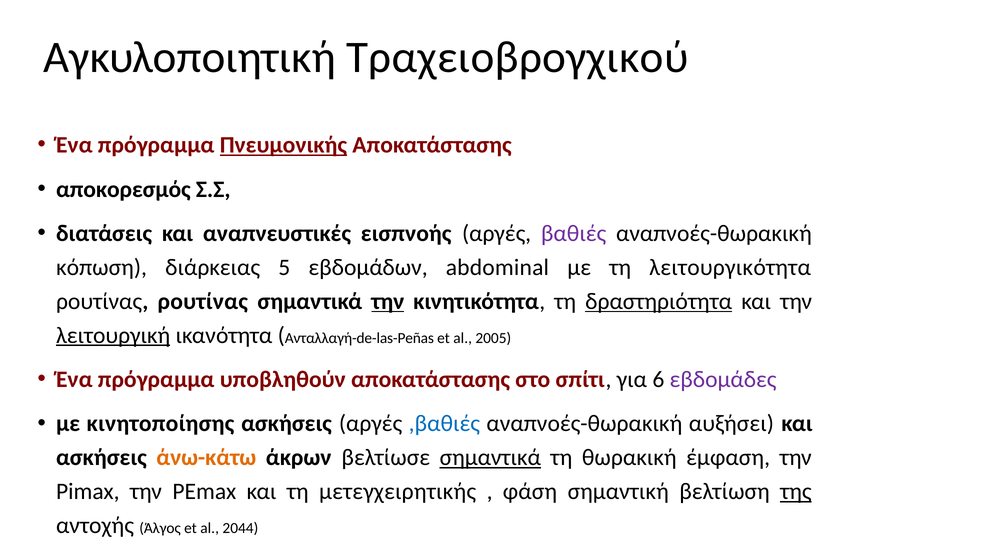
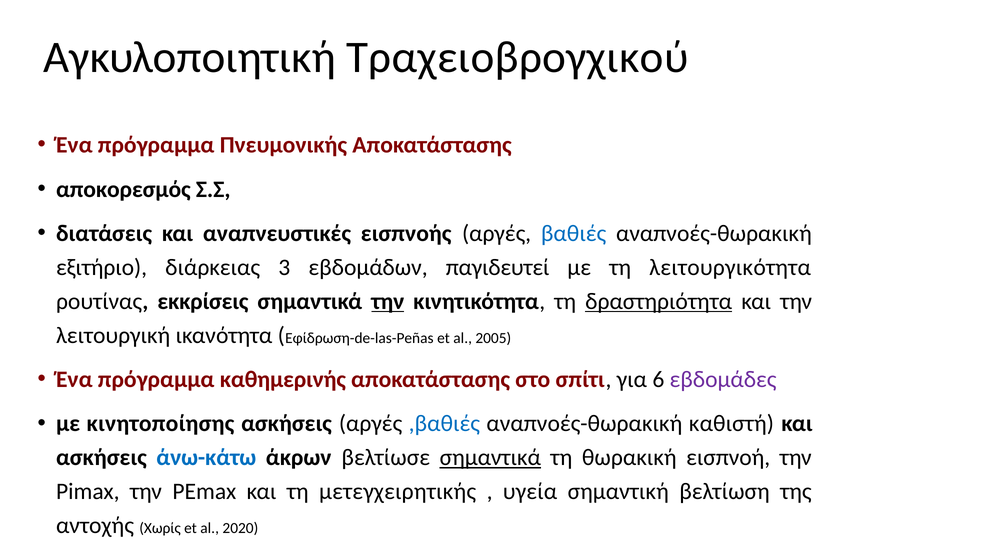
Πνευμονικής underline: present -> none (283, 145)
βαθιές colour: purple -> blue (574, 233)
κόπωση: κόπωση -> εξιτήριο (102, 267)
5: 5 -> 3 (284, 267)
abdominal: abdominal -> παγιδευτεί (498, 267)
ρουτίνας ρουτίνας: ρουτίνας -> εκκρίσεις (203, 301)
λειτουργική underline: present -> none (113, 335)
Ανταλλαγή-de-las-Peñas: Ανταλλαγή-de-las-Peñas -> Εφίδρωση-de-las-Peñas (359, 338)
υποβληθούν: υποβληθούν -> καθημερινής (283, 380)
αυξήσει: αυξήσει -> καθιστή (731, 424)
άνω-κάτω colour: orange -> blue (206, 458)
έμφαση: έμφαση -> εισπνοή (728, 458)
φάση: φάση -> υγεία (530, 492)
της underline: present -> none (796, 492)
Άλγος: Άλγος -> Χωρίς (160, 528)
2044: 2044 -> 2020 (240, 528)
